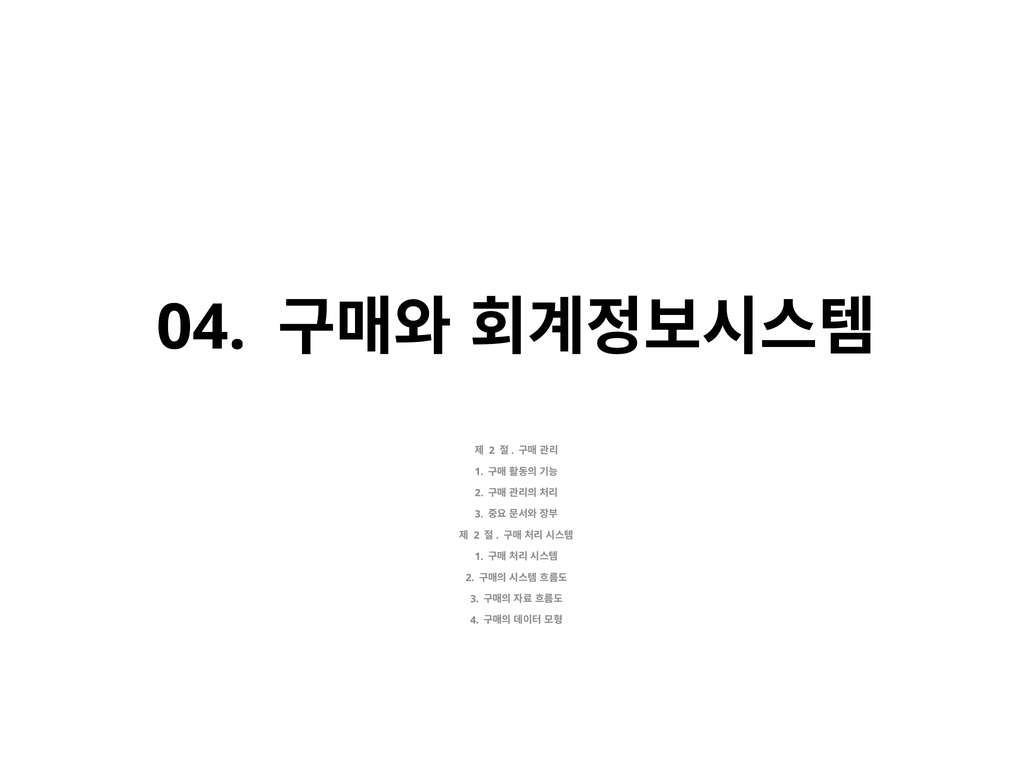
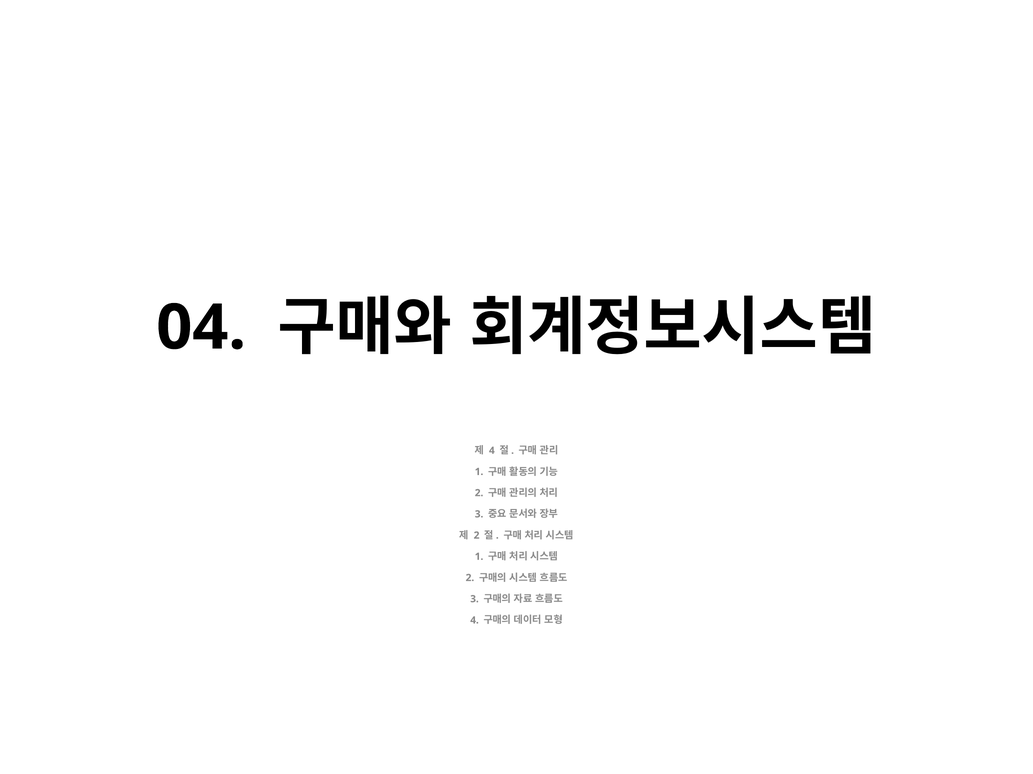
2: 2 -> 4 (492, 451)
